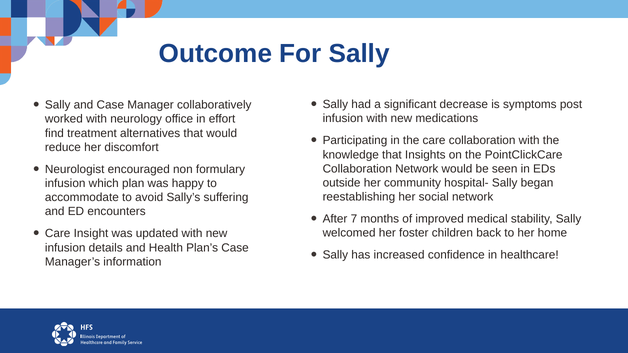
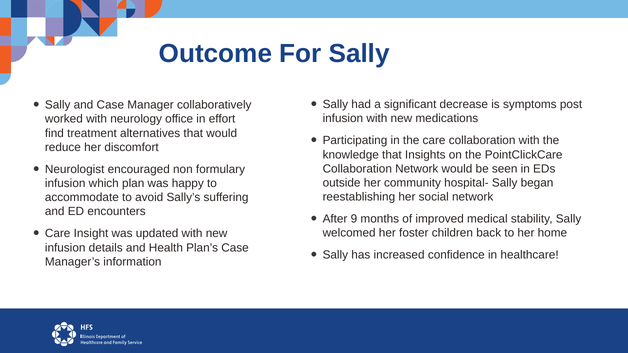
7: 7 -> 9 (354, 219)
